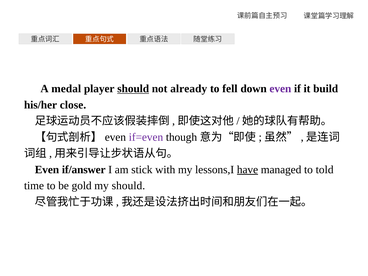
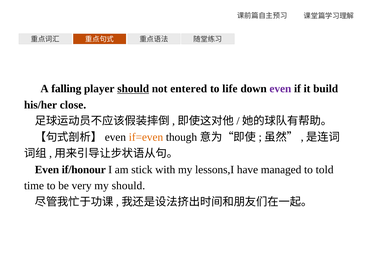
medal: medal -> falling (66, 89)
already: already -> entered (189, 89)
fell: fell -> life (230, 89)
if=even colour: purple -> orange (146, 137)
if/answer: if/answer -> if/honour (84, 170)
have underline: present -> none (247, 170)
gold: gold -> very (82, 186)
